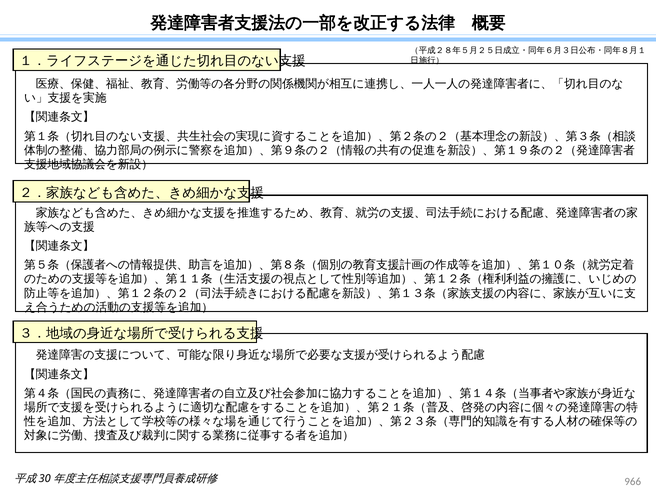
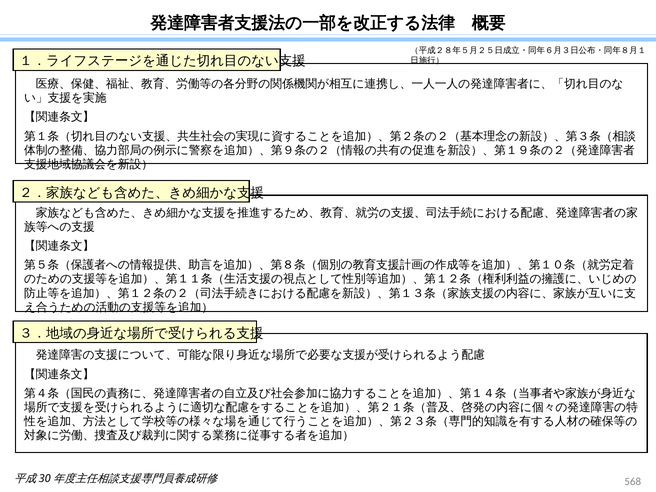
966: 966 -> 568 (633, 482)
